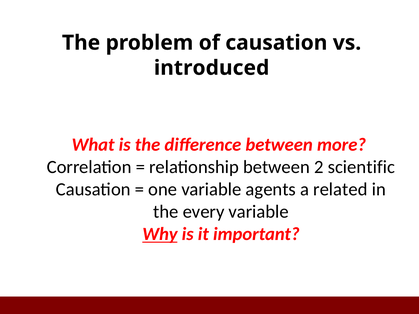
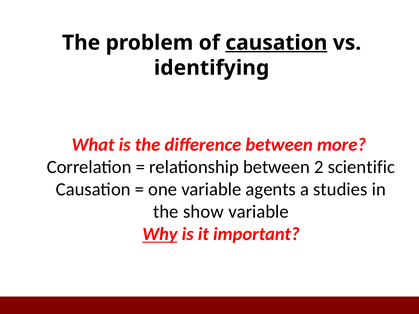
causation underline: none -> present (276, 43)
introduced: introduced -> identifying (212, 68)
related: related -> studies (340, 190)
every: every -> show (204, 212)
